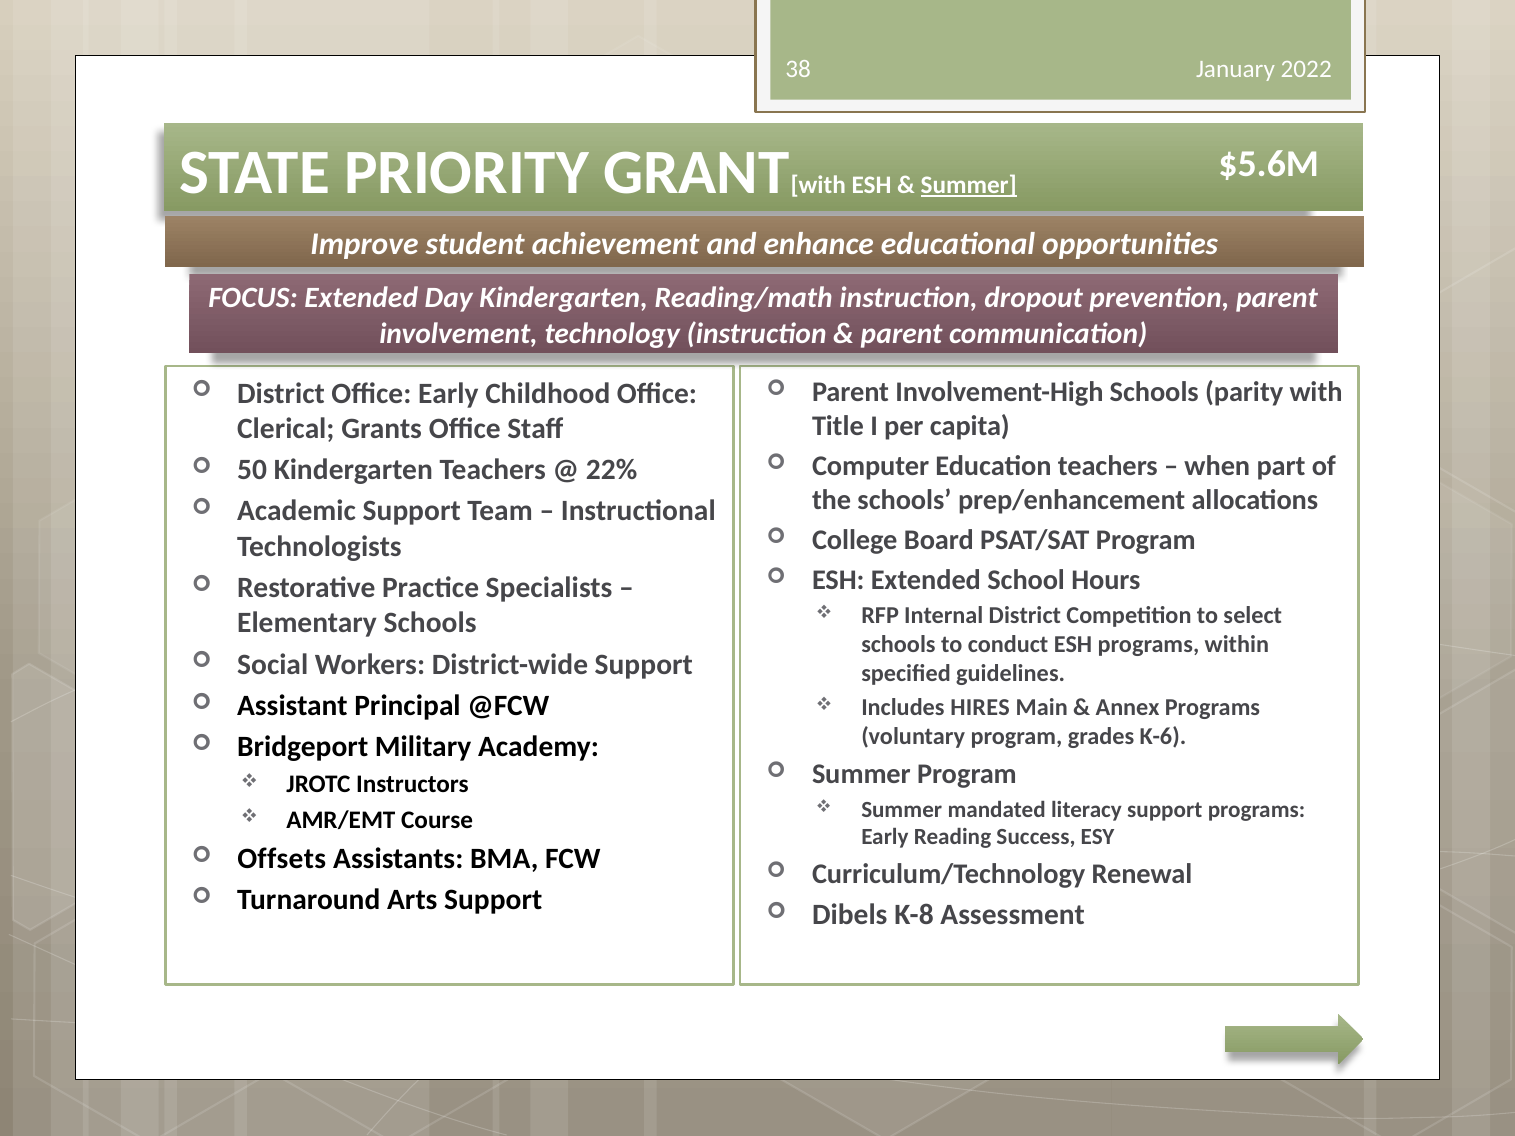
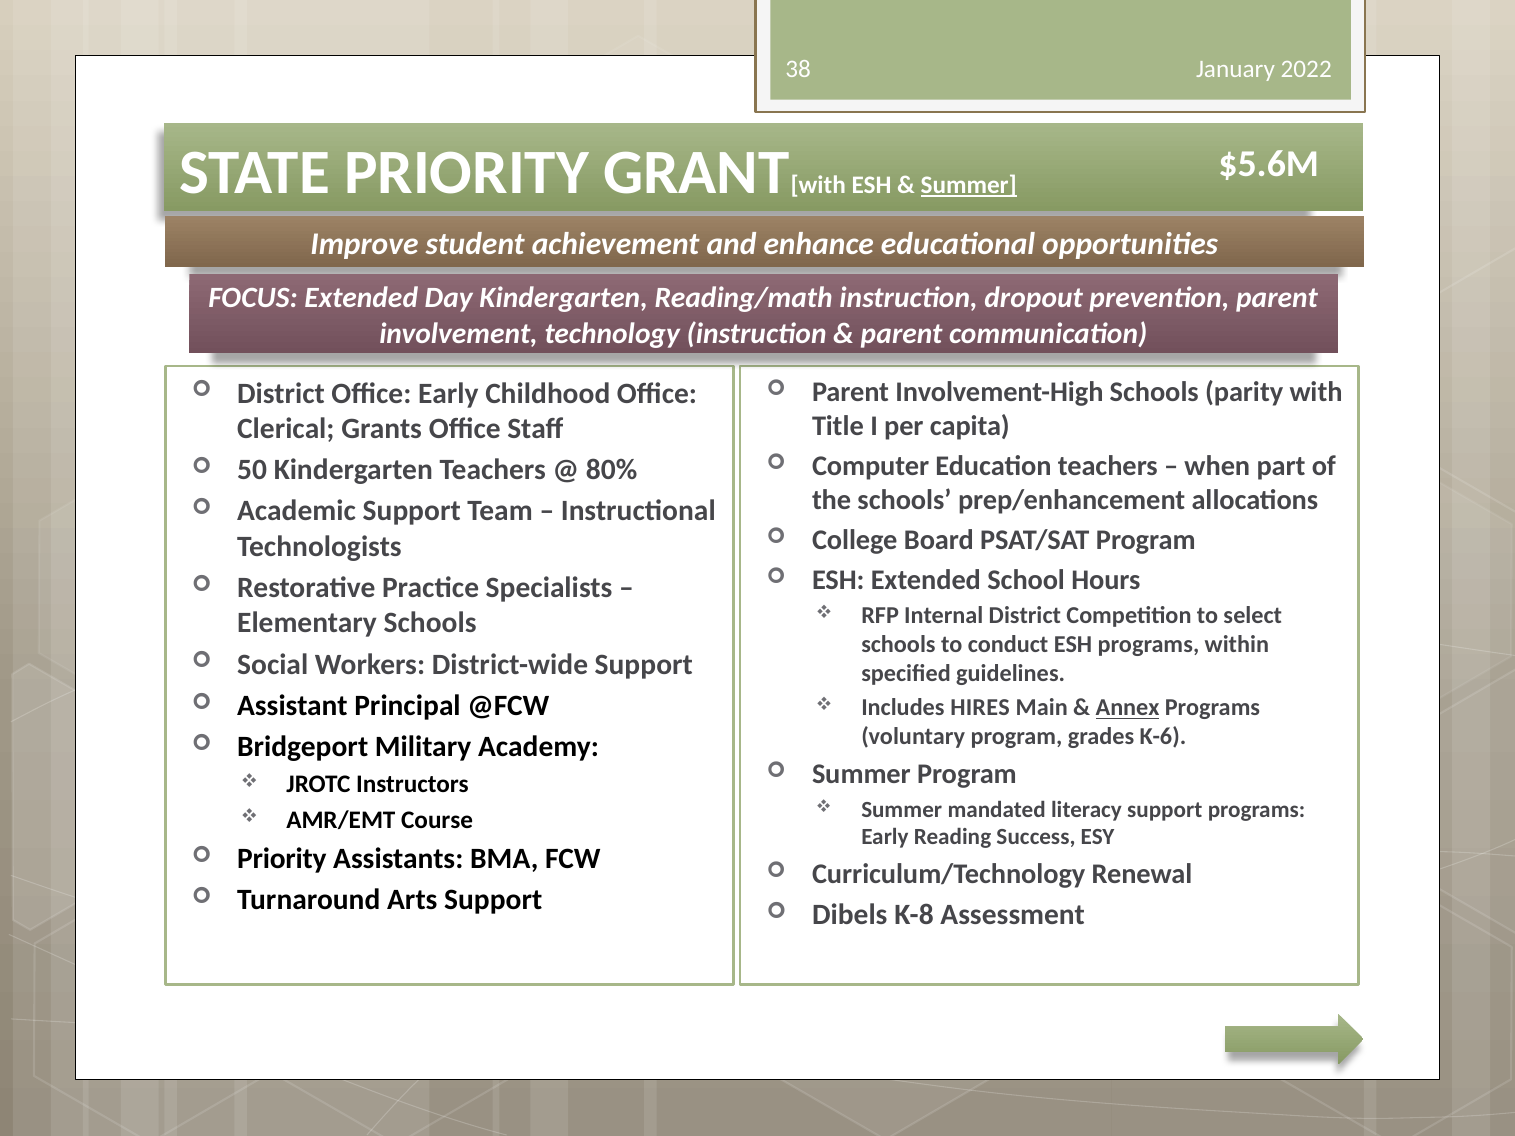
22%: 22% -> 80% (612, 470)
Annex underline: none -> present (1128, 708)
Offsets: Offsets -> Priority (282, 859)
